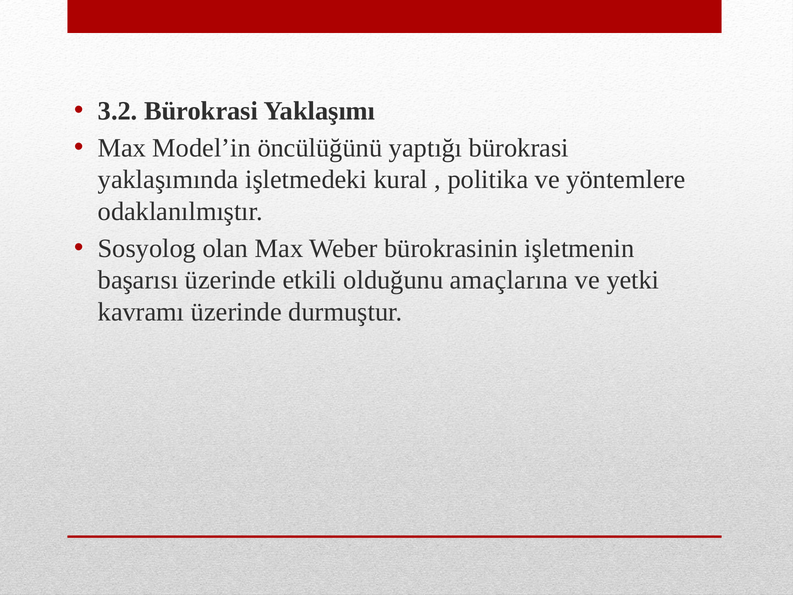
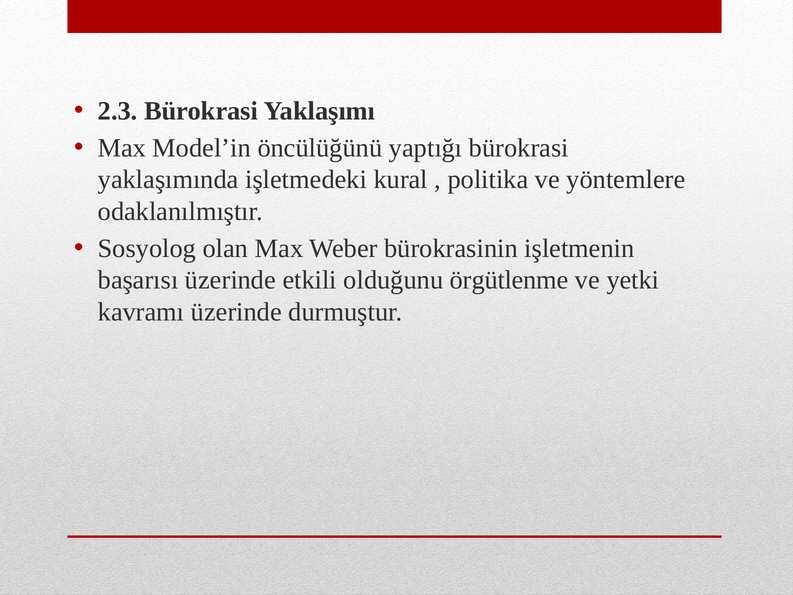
3.2: 3.2 -> 2.3 (118, 111)
amaçlarına: amaçlarına -> örgütlenme (509, 280)
